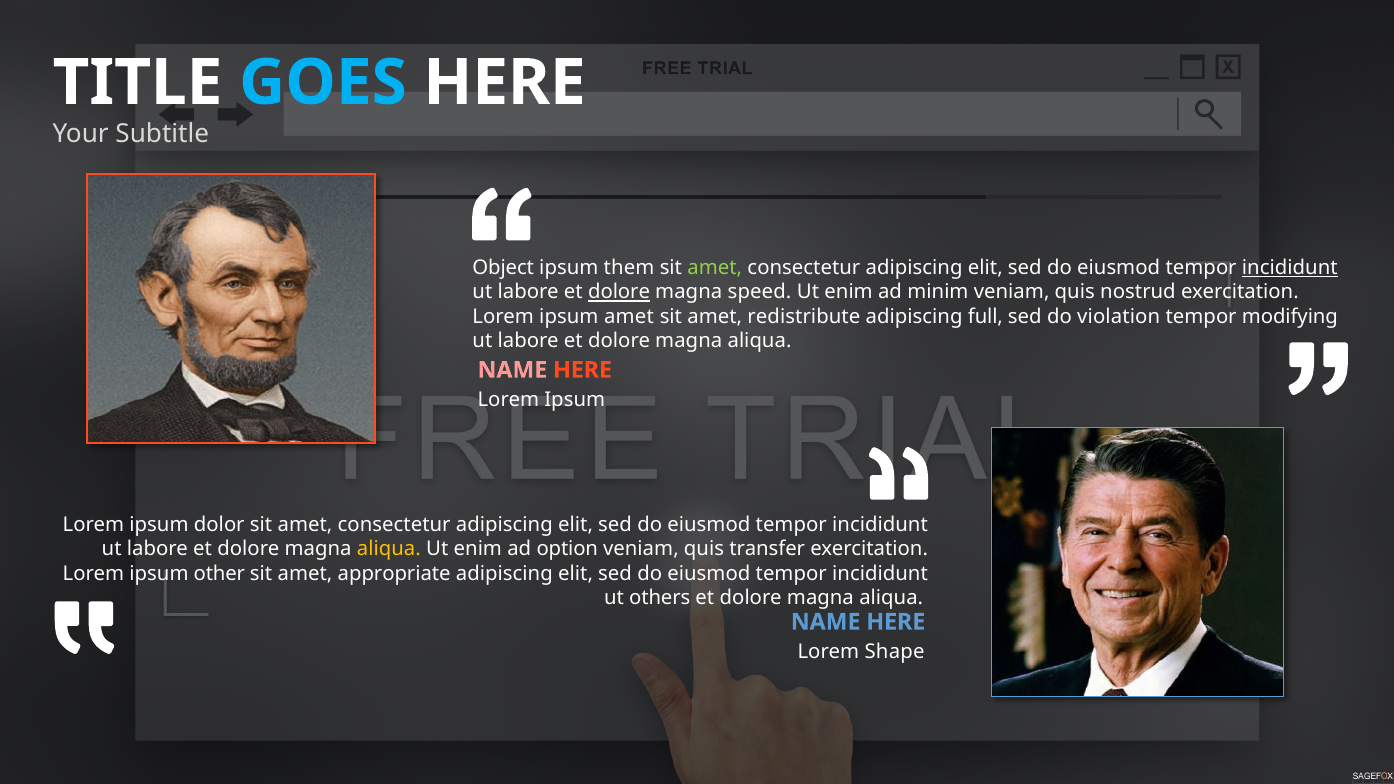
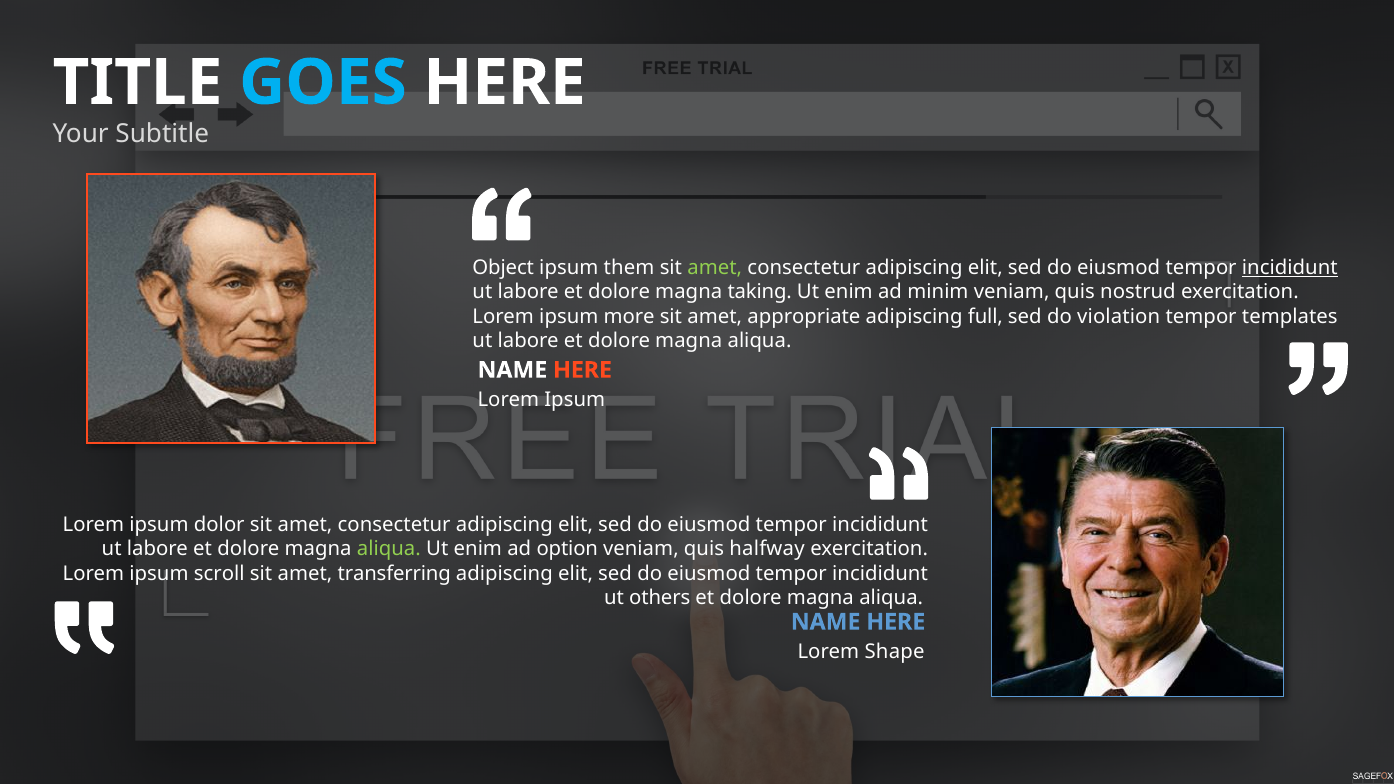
dolore underline: present -> none (619, 292)
speed: speed -> taking (760, 292)
ipsum amet: amet -> more (629, 317)
redistribute: redistribute -> appropriate (804, 317)
modifying: modifying -> templates (1290, 317)
NAME colour: pink -> white (512, 370)
aliqua colour: yellow -> light green (389, 549)
transfer: transfer -> halfway (767, 549)
other: other -> scroll (219, 574)
appropriate: appropriate -> transferring (394, 574)
